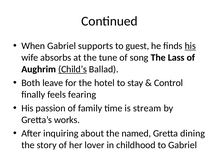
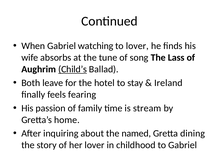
supports: supports -> watching (96, 46)
to guest: guest -> lover (137, 46)
his underline: present -> none (190, 46)
Control: Control -> Ireland (168, 83)
works: works -> home (67, 120)
